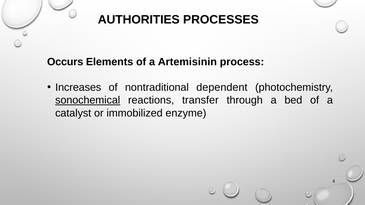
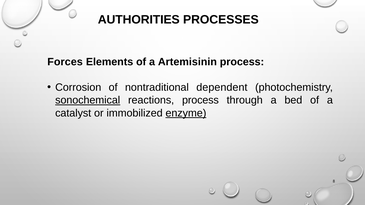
Occurs: Occurs -> Forces (65, 62)
Increases: Increases -> Corrosion (78, 88)
reactions transfer: transfer -> process (200, 100)
enzyme underline: none -> present (186, 113)
